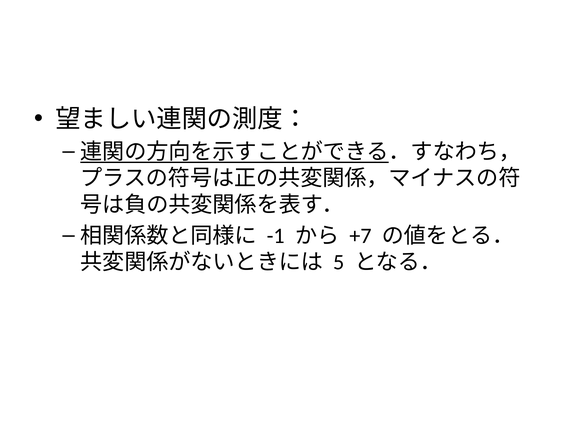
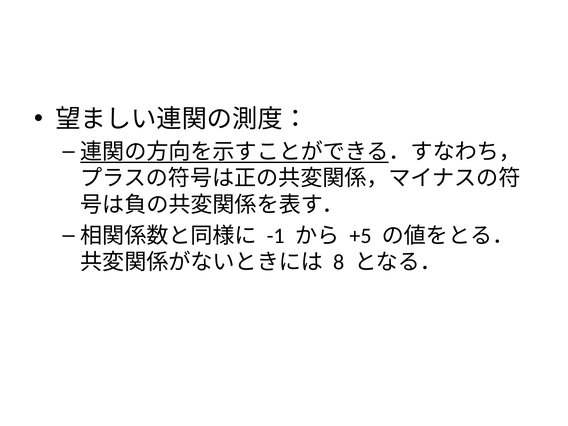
+7: +7 -> +5 (361, 236)
5: 5 -> 8 (339, 262)
